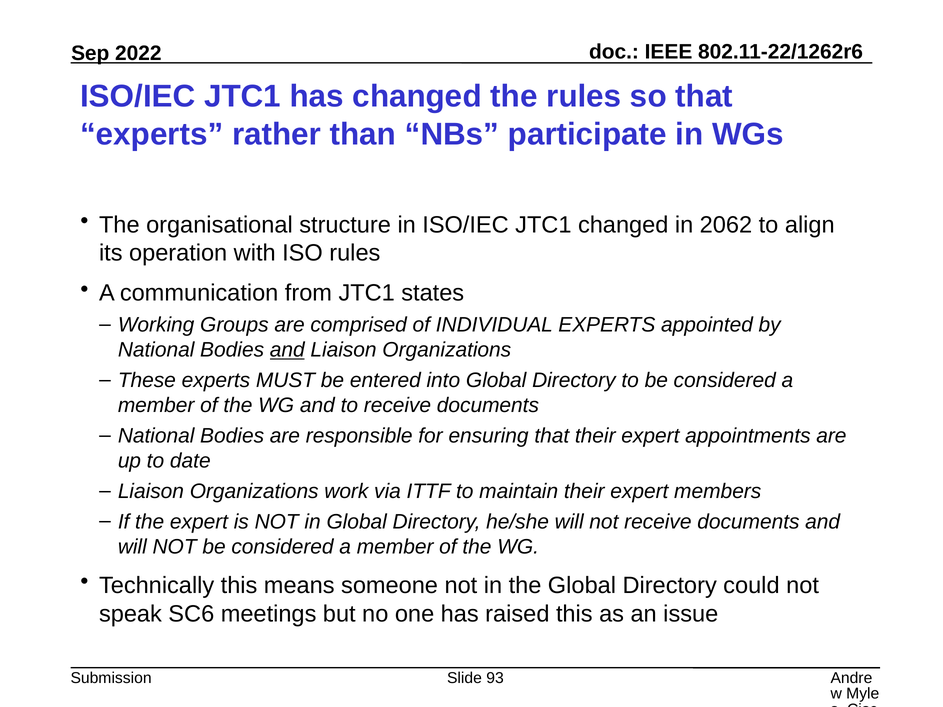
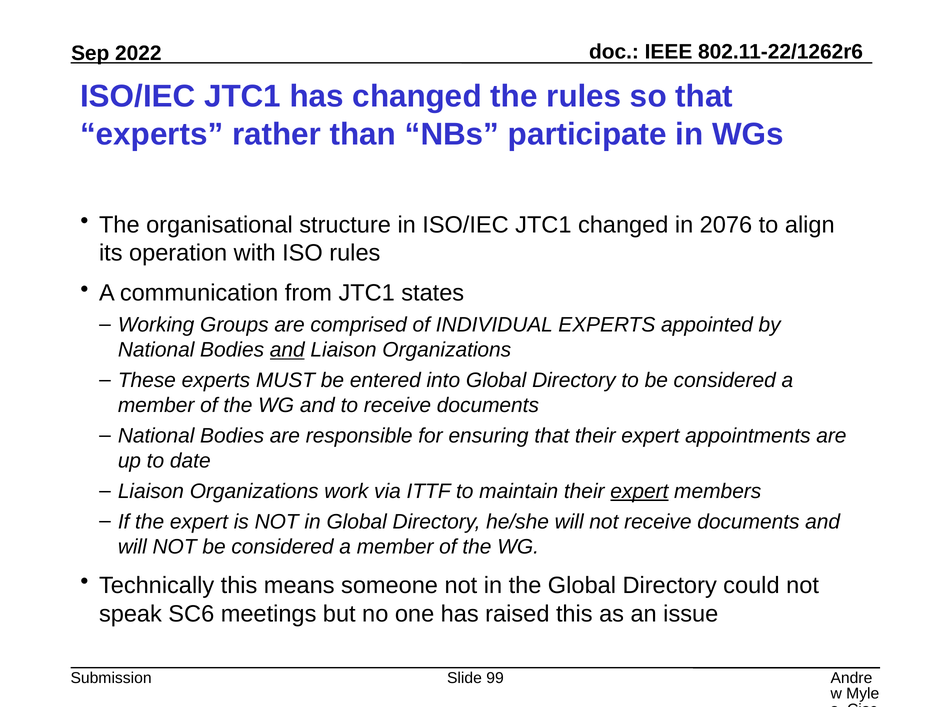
2062: 2062 -> 2076 (726, 225)
expert underline: none -> present (639, 492)
93: 93 -> 99 (495, 678)
